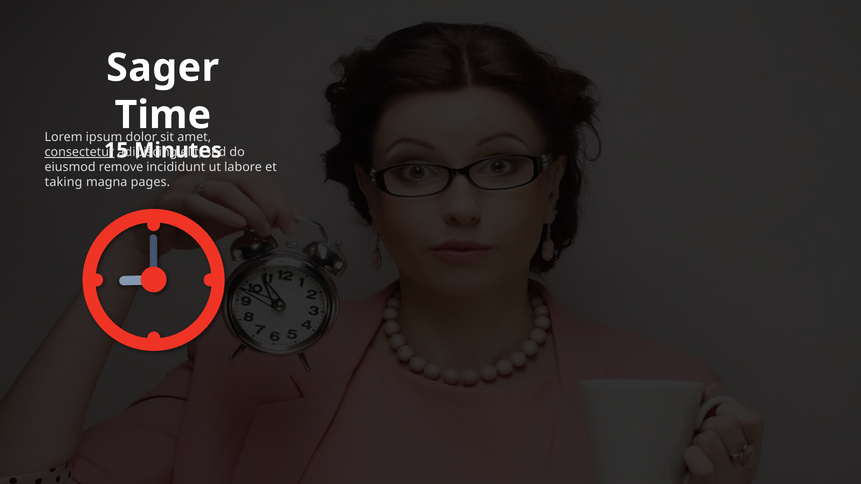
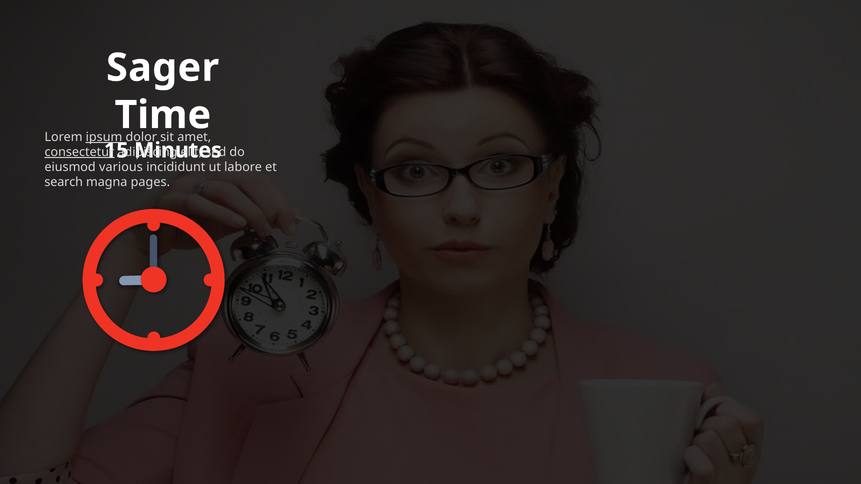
ipsum underline: none -> present (104, 137)
remove: remove -> various (121, 167)
taking: taking -> search (64, 182)
